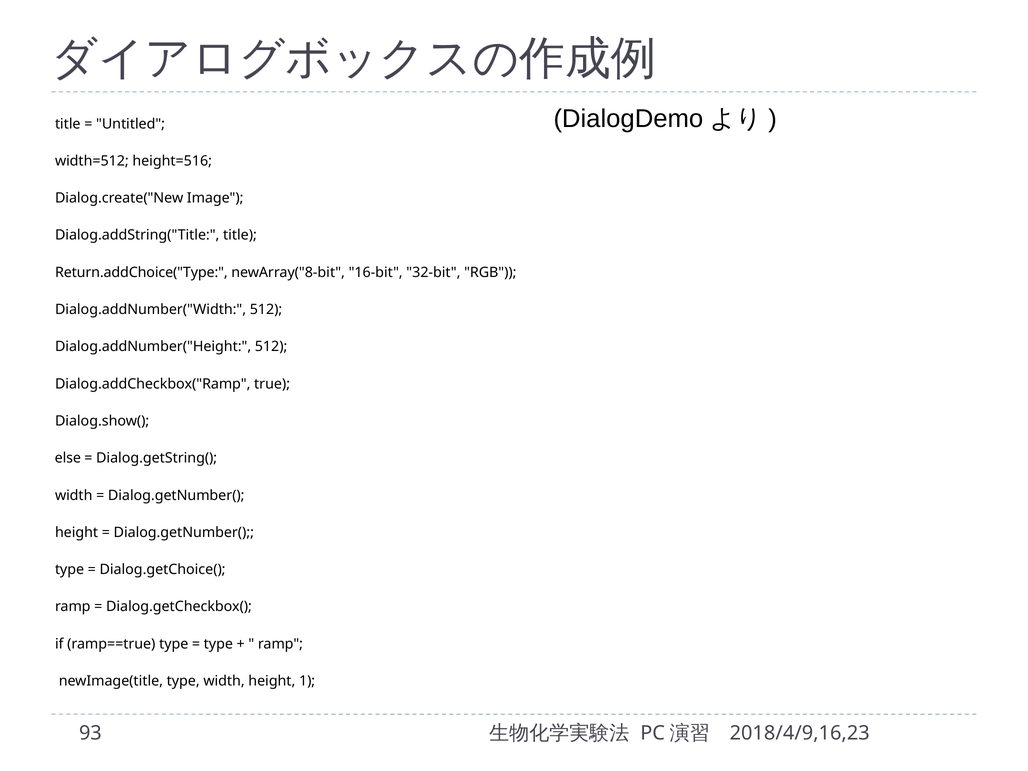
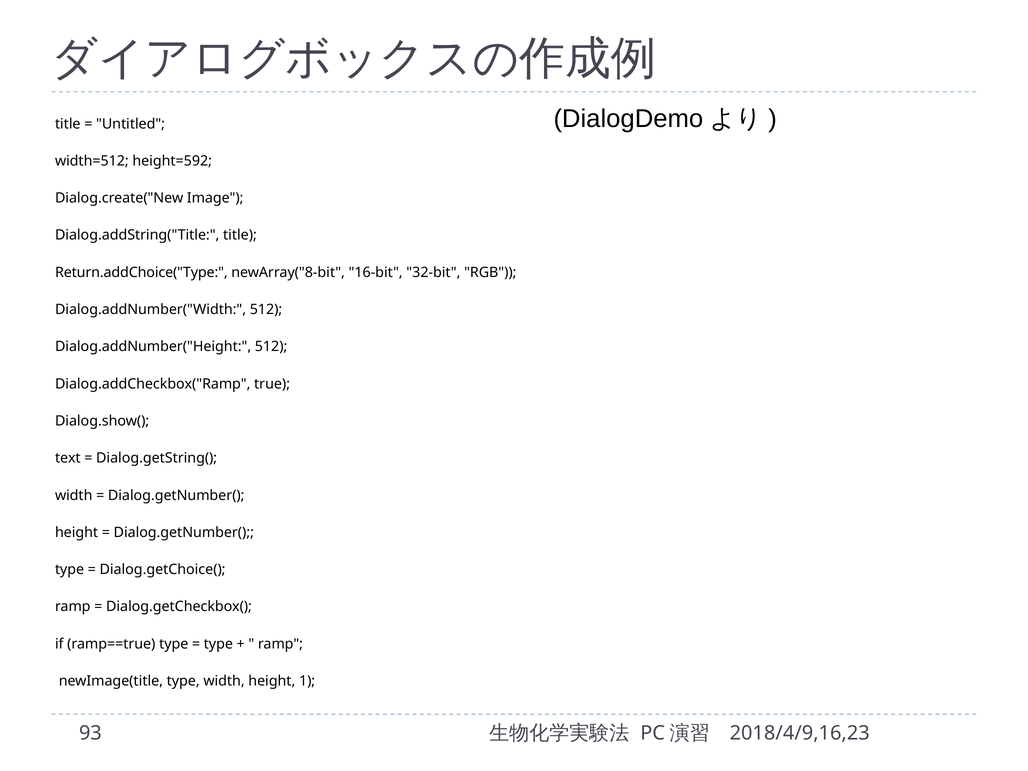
height=516: height=516 -> height=592 (172, 161)
else: else -> text (68, 458)
